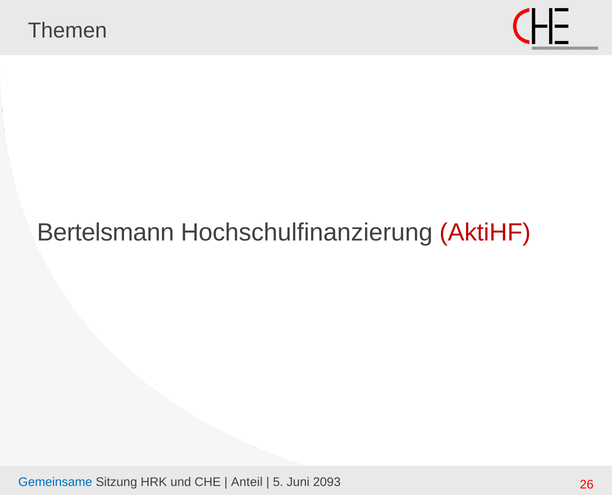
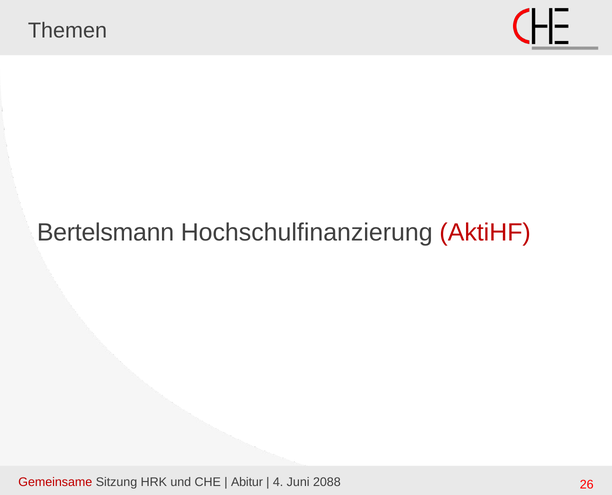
Gemeinsame colour: blue -> red (55, 482)
Anteil: Anteil -> Abitur (247, 482)
5: 5 -> 4 (278, 482)
2093: 2093 -> 2088 (327, 482)
